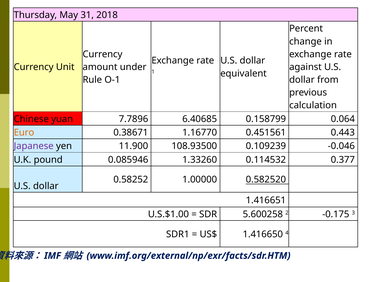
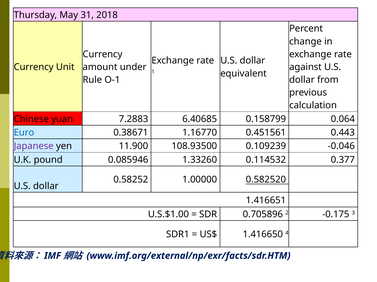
7.7896: 7.7896 -> 7.2883 (133, 119)
Euro colour: orange -> blue (24, 133)
5.600258: 5.600258 -> 0.705896 (263, 215)
